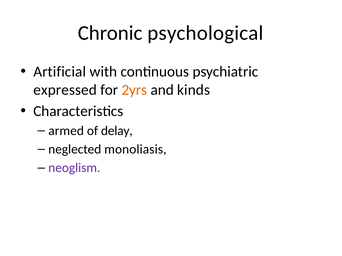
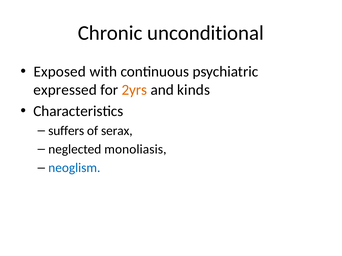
psychological: psychological -> unconditional (206, 33)
Artificial: Artificial -> Exposed (60, 72)
armed: armed -> suffers (66, 131)
delay: delay -> serax (117, 131)
neoglism colour: purple -> blue (74, 168)
